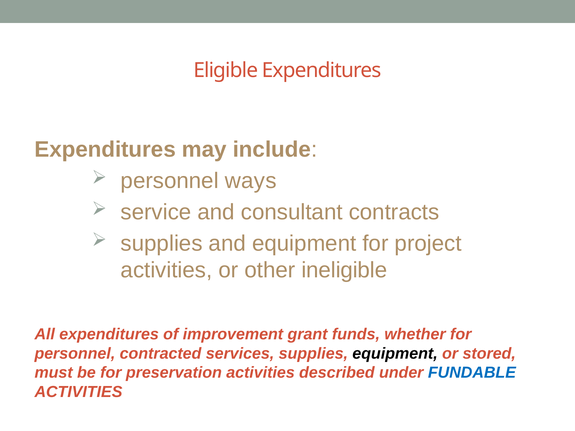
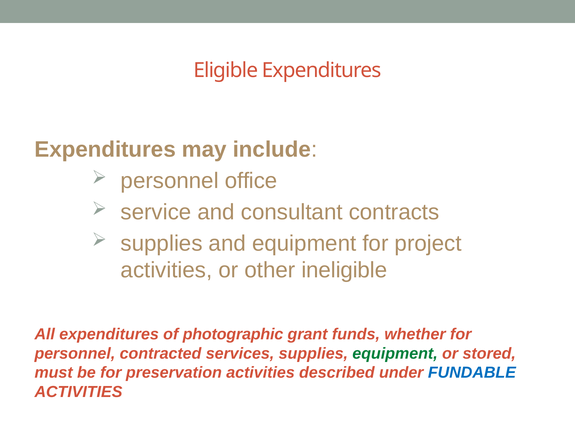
ways: ways -> office (251, 181)
improvement: improvement -> photographic (233, 334)
equipment colour: black -> green (395, 354)
